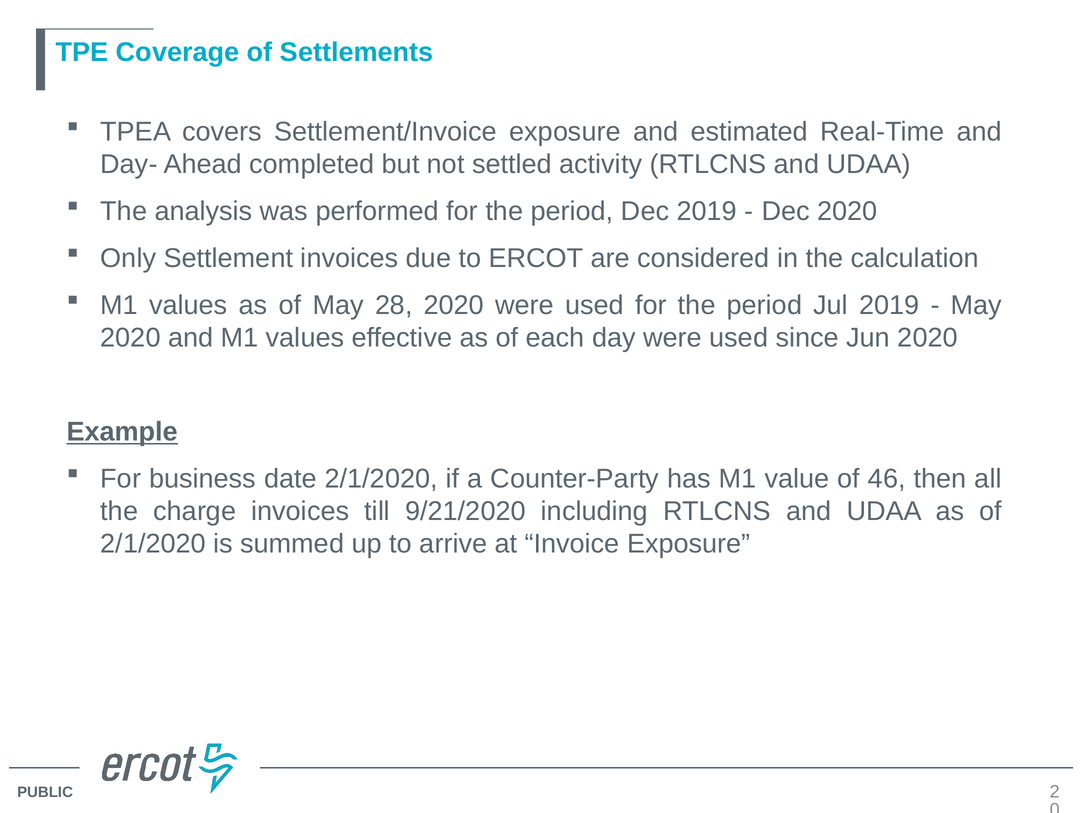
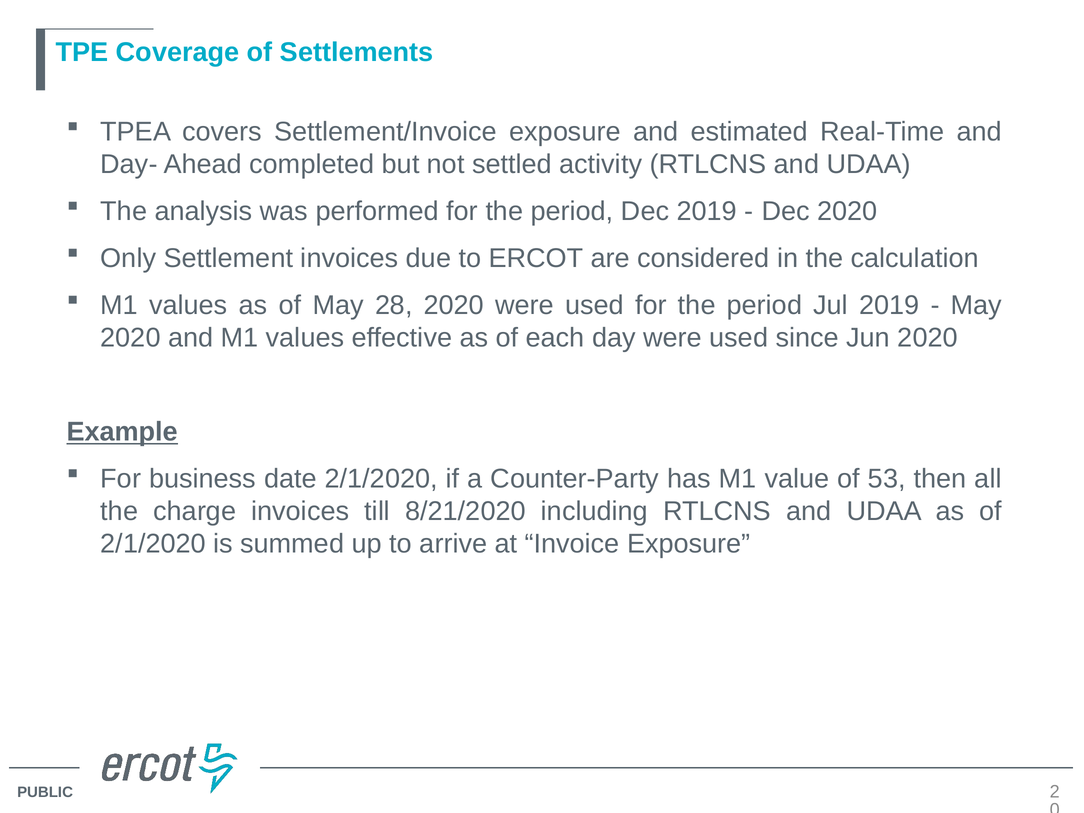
46: 46 -> 53 (887, 479)
9/21/2020: 9/21/2020 -> 8/21/2020 (466, 511)
